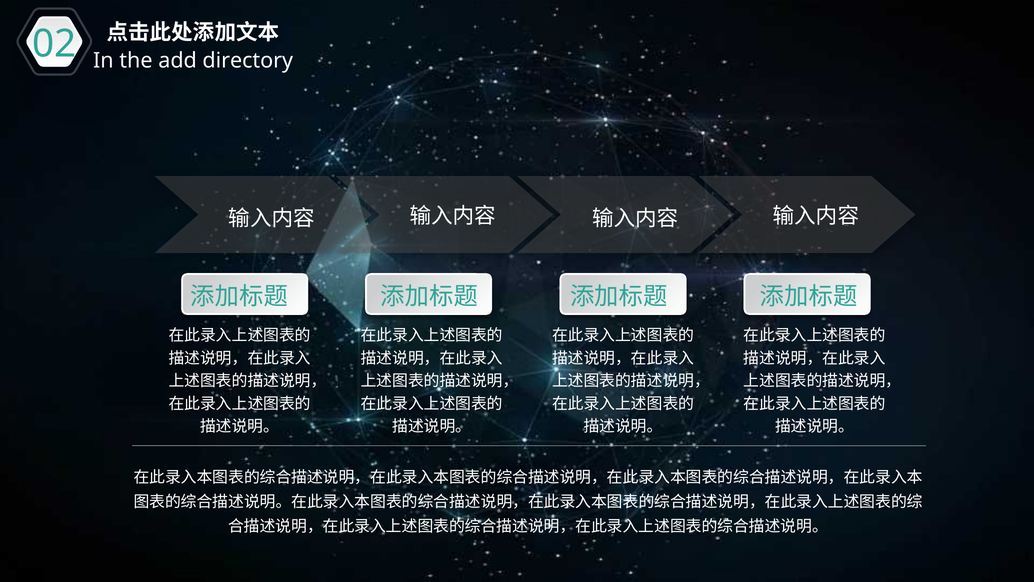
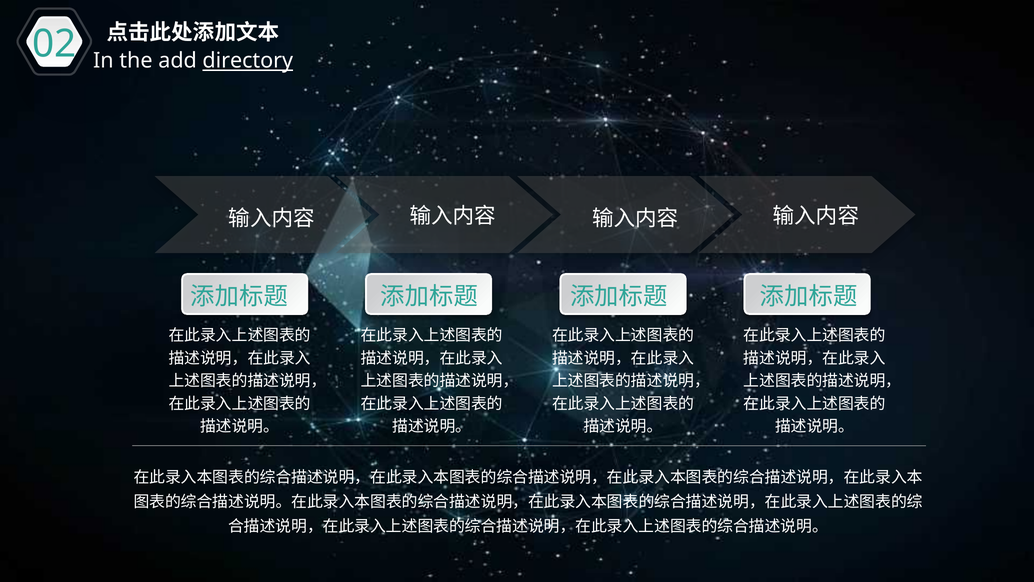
directory underline: none -> present (248, 61)
